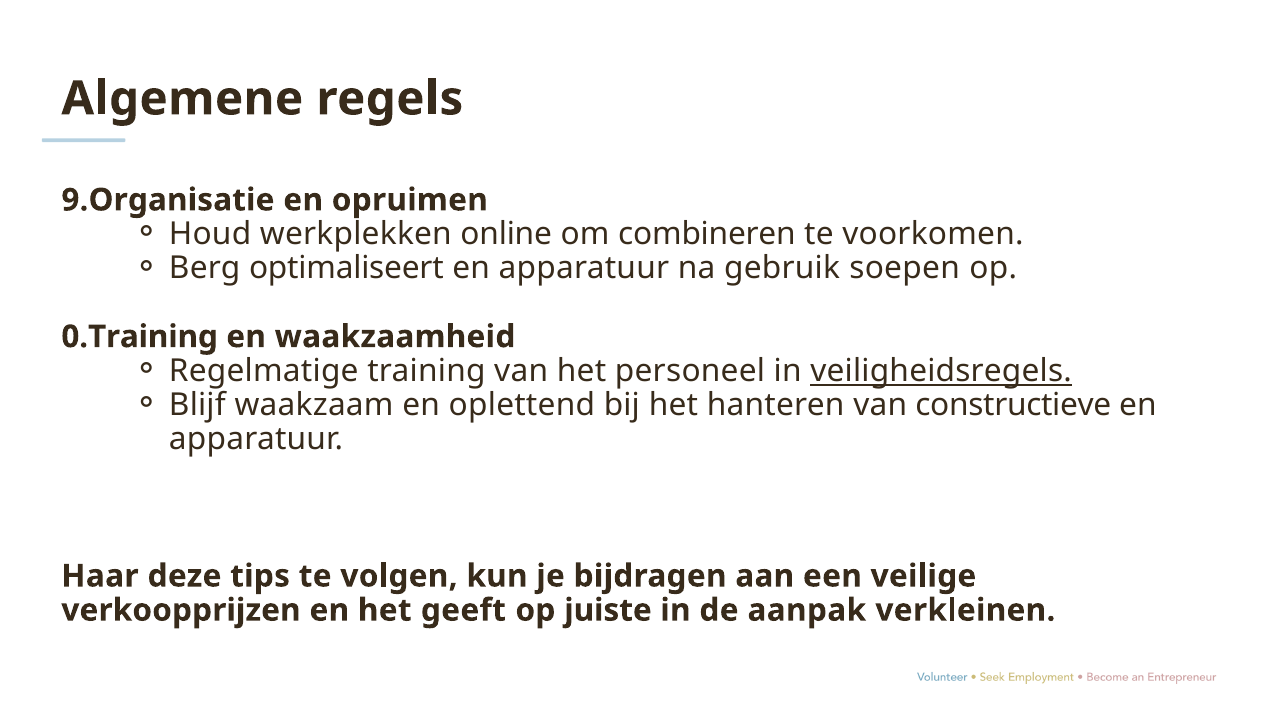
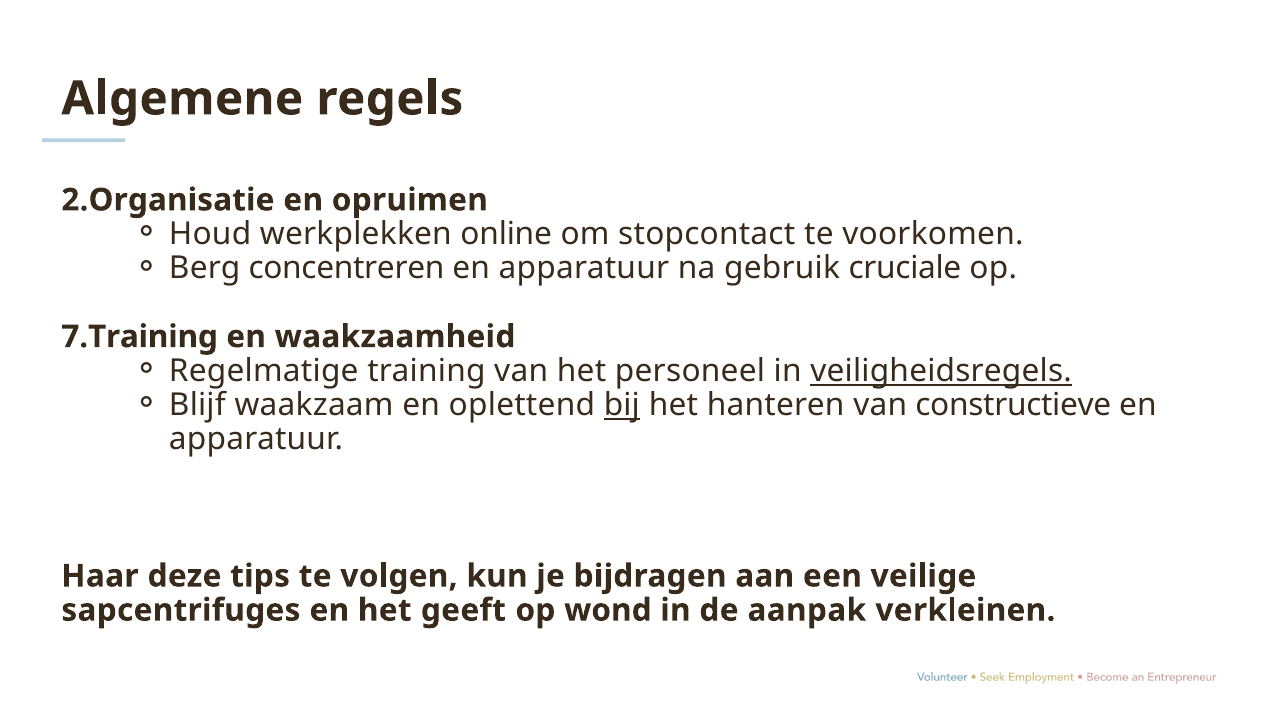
9.Organisatie: 9.Organisatie -> 2.Organisatie (168, 200)
combineren: combineren -> stopcontact (707, 234)
optimaliseert: optimaliseert -> concentreren (346, 268)
soepen: soepen -> cruciale (905, 268)
0.Training: 0.Training -> 7.Training (140, 337)
bij underline: none -> present (622, 405)
verkoopprijzen: verkoopprijzen -> sapcentrifuges (181, 610)
juiste: juiste -> wond (608, 610)
